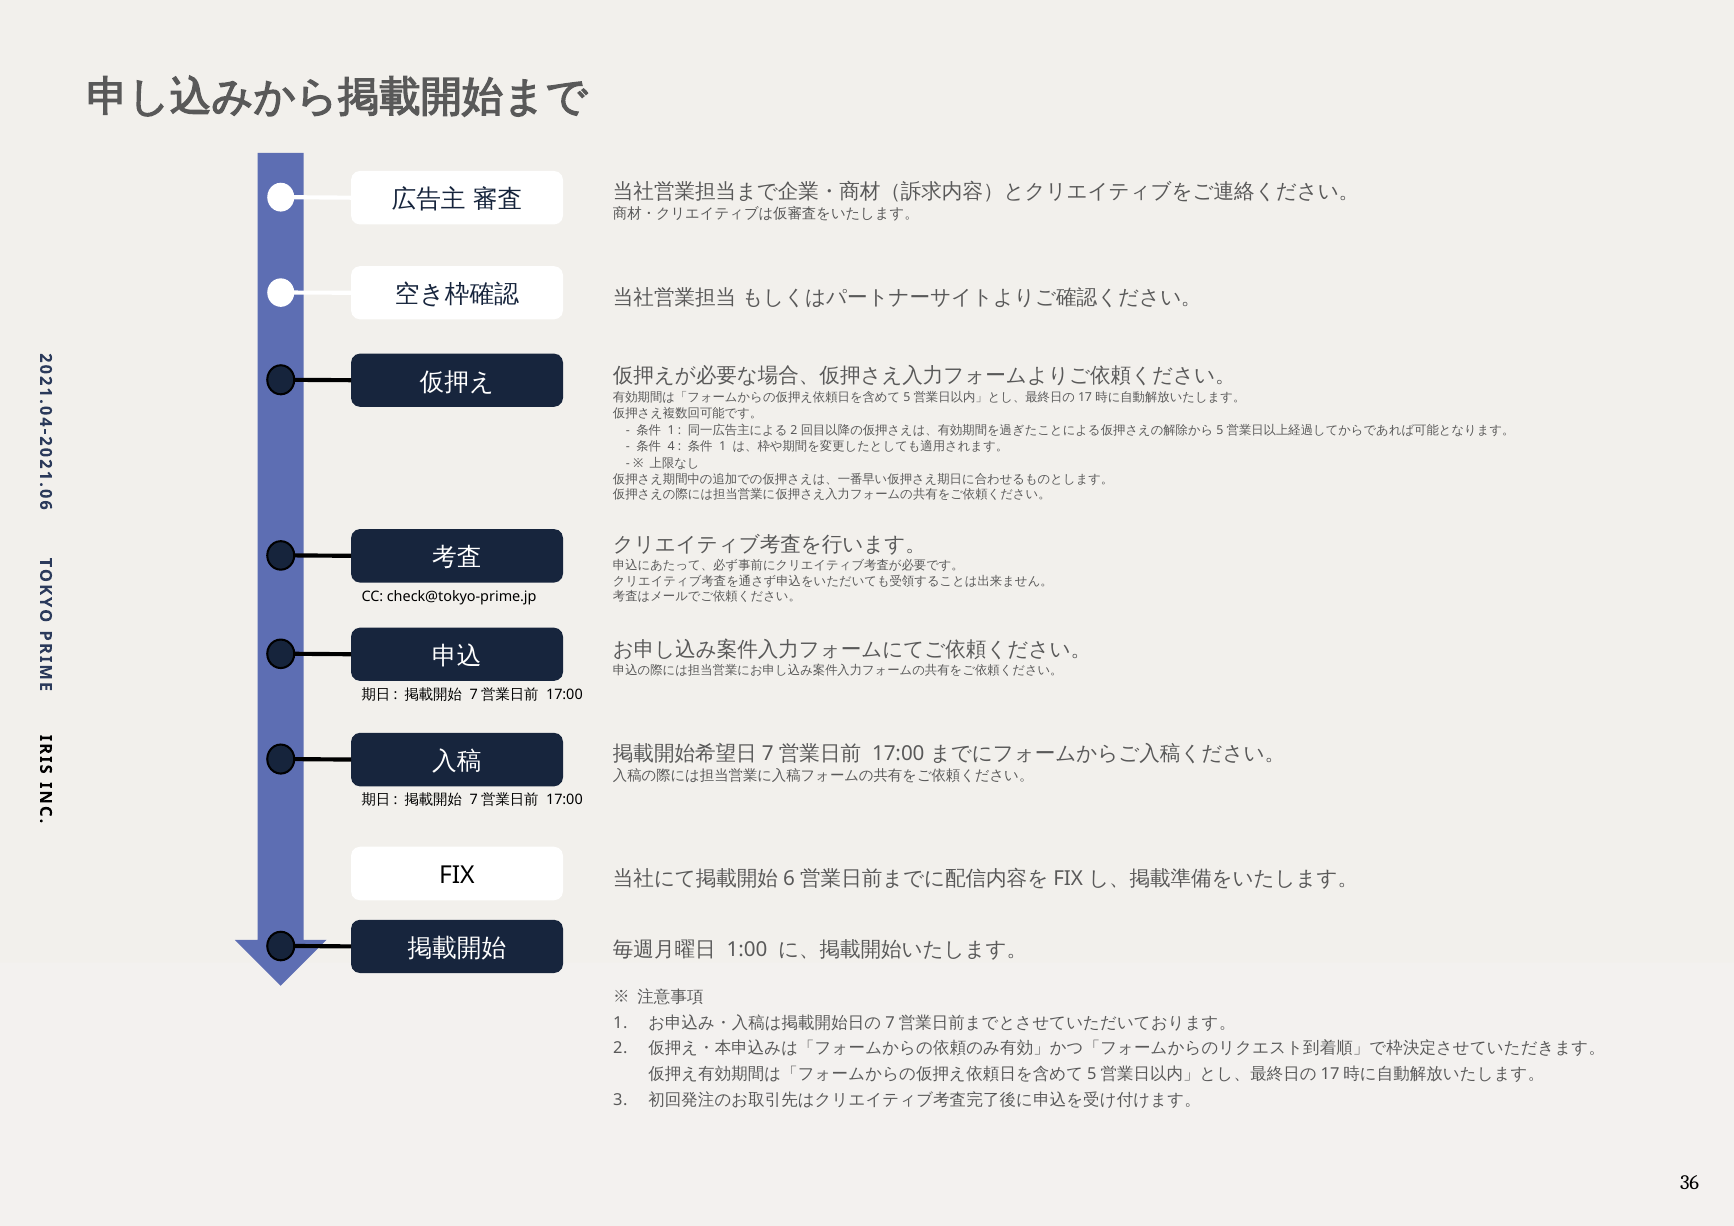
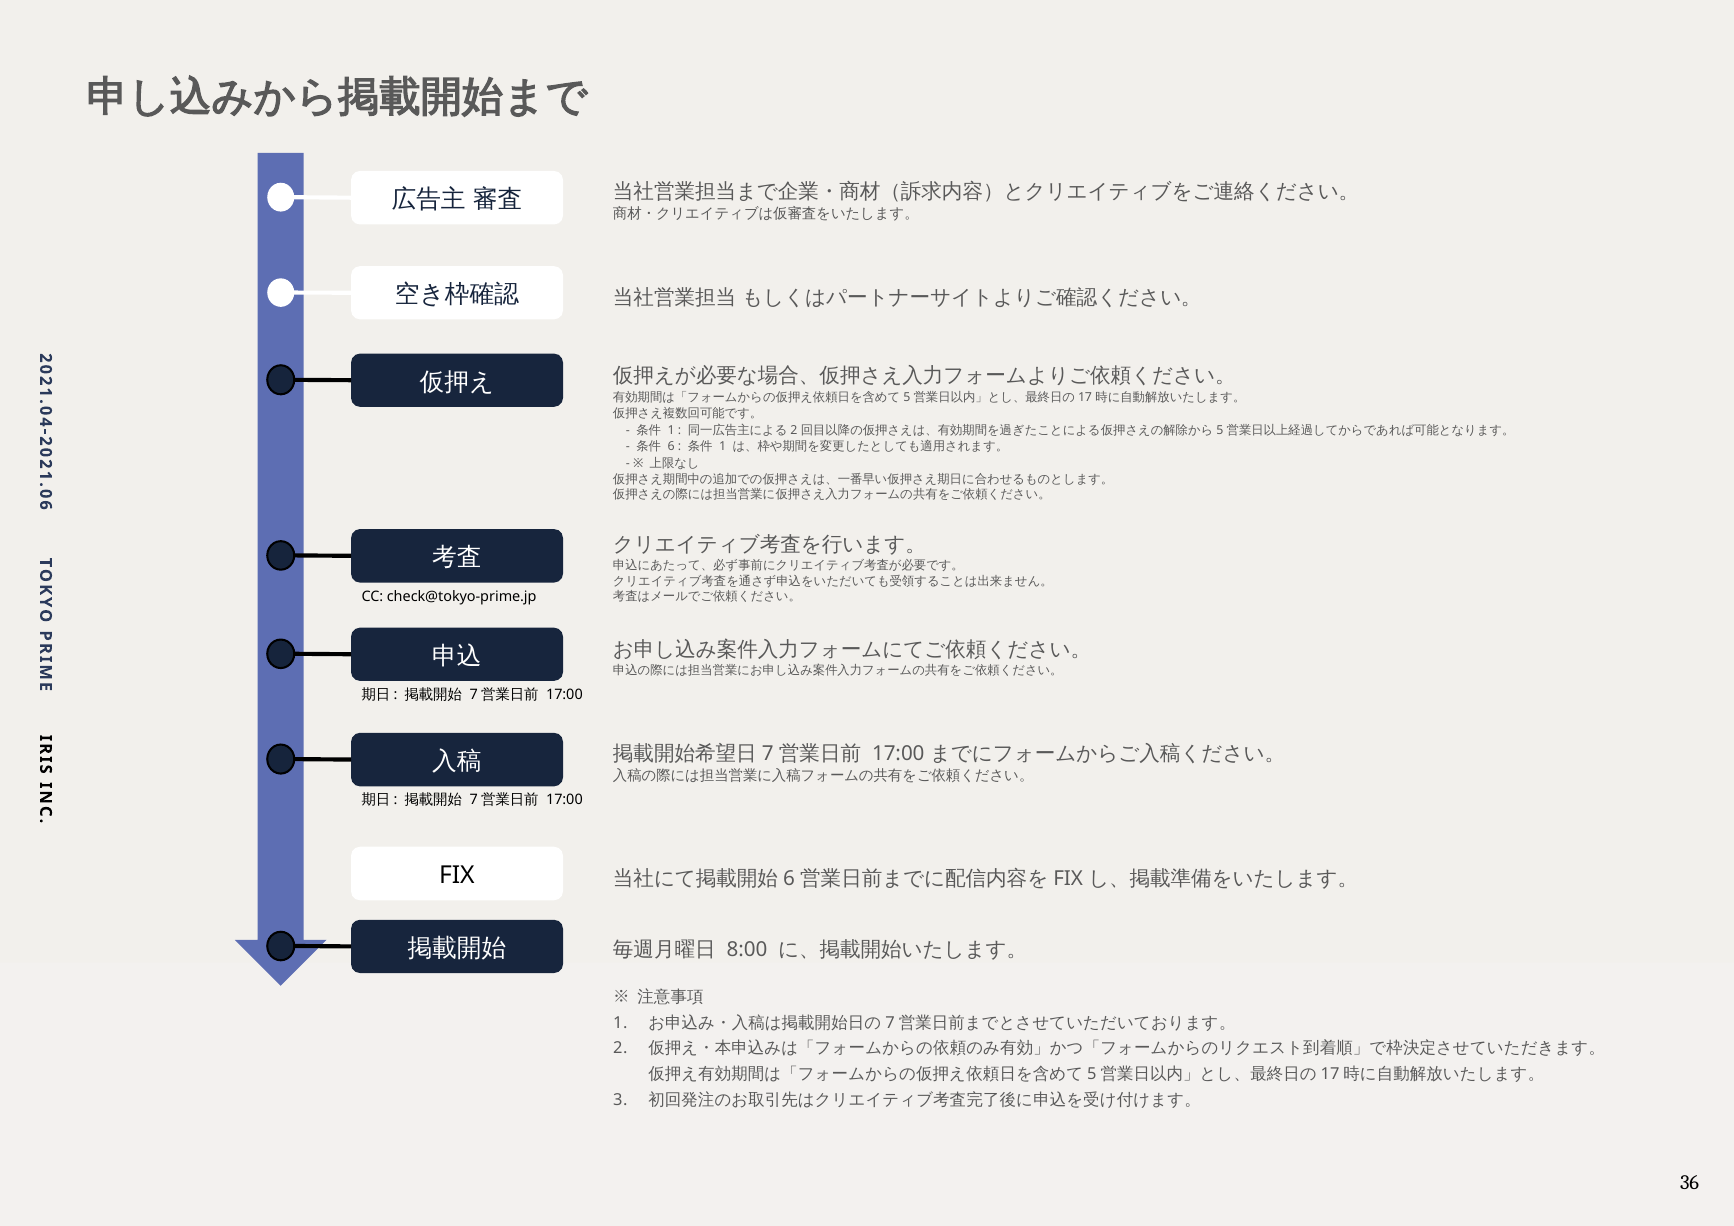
4: 4 -> 6 (671, 447)
1:00: 1:00 -> 8:00 (747, 950)
